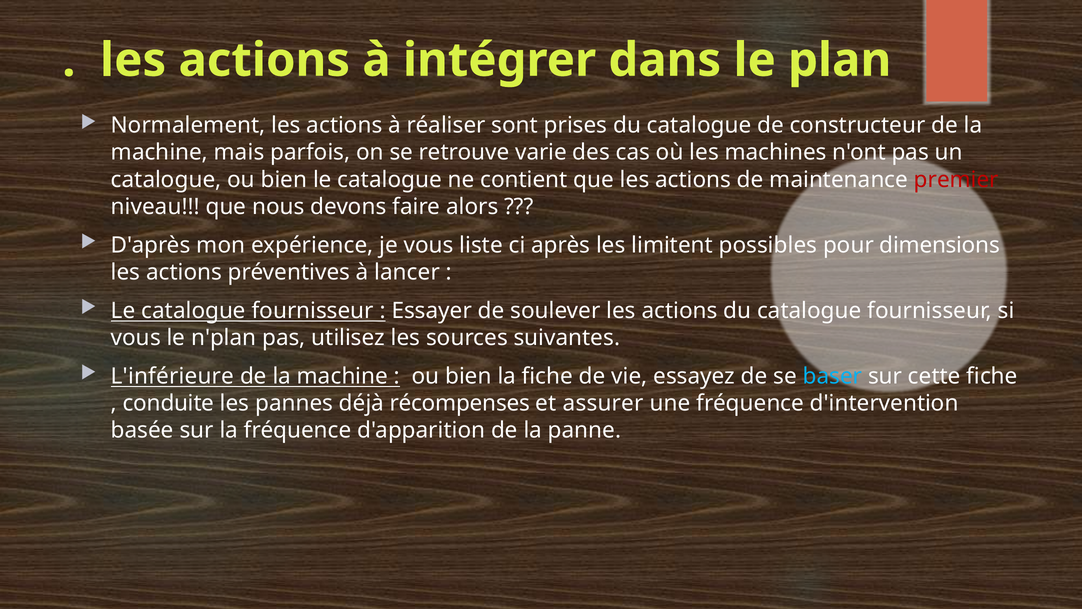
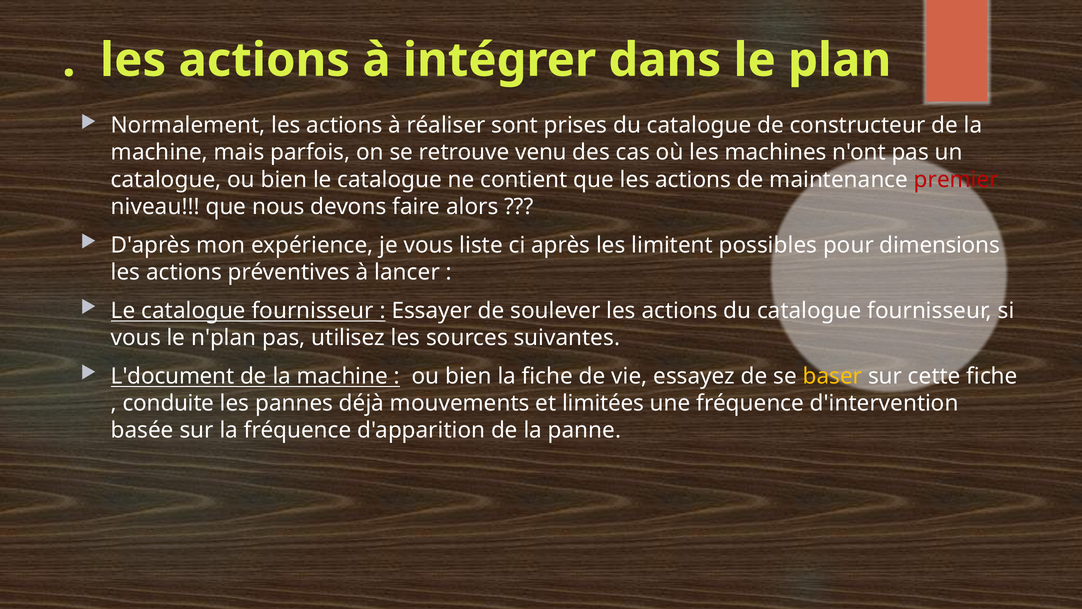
varie: varie -> venu (541, 152)
L'inférieure: L'inférieure -> L'document (173, 376)
baser colour: light blue -> yellow (832, 376)
récompenses: récompenses -> mouvements (460, 403)
assurer: assurer -> limitées (603, 403)
